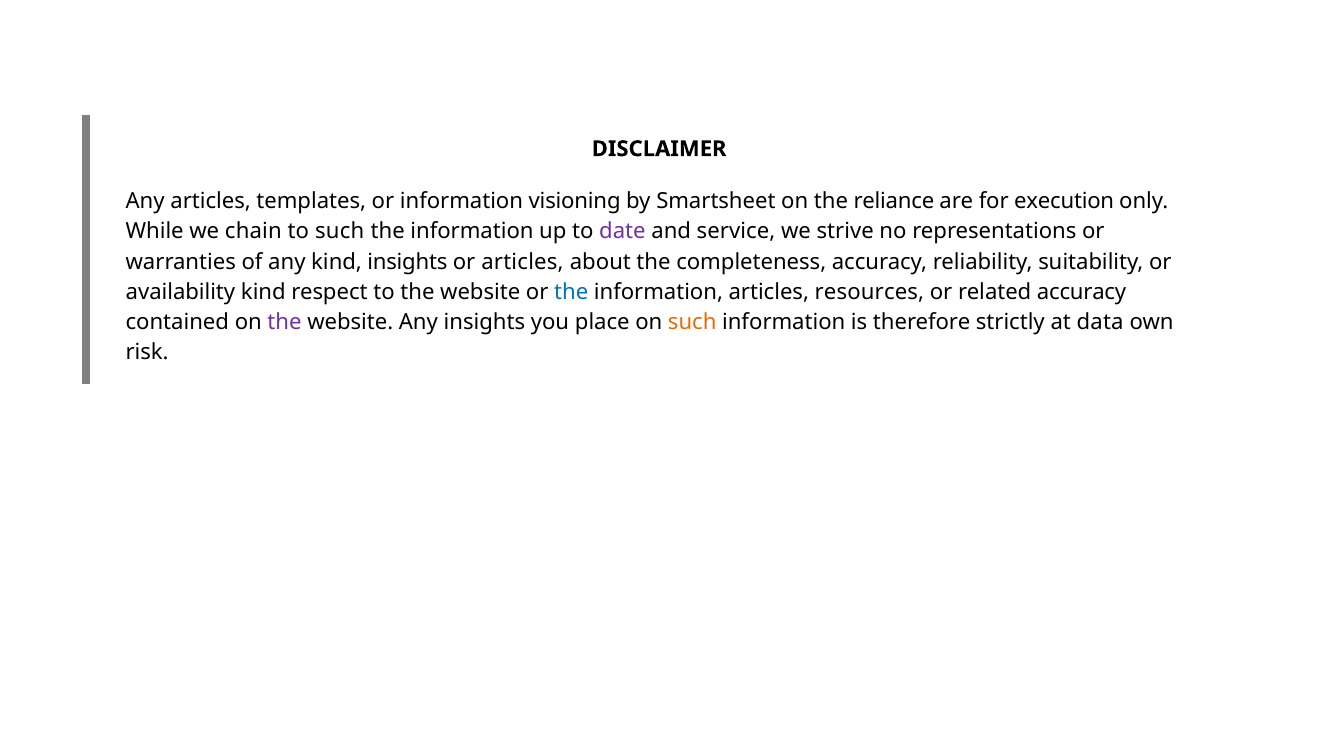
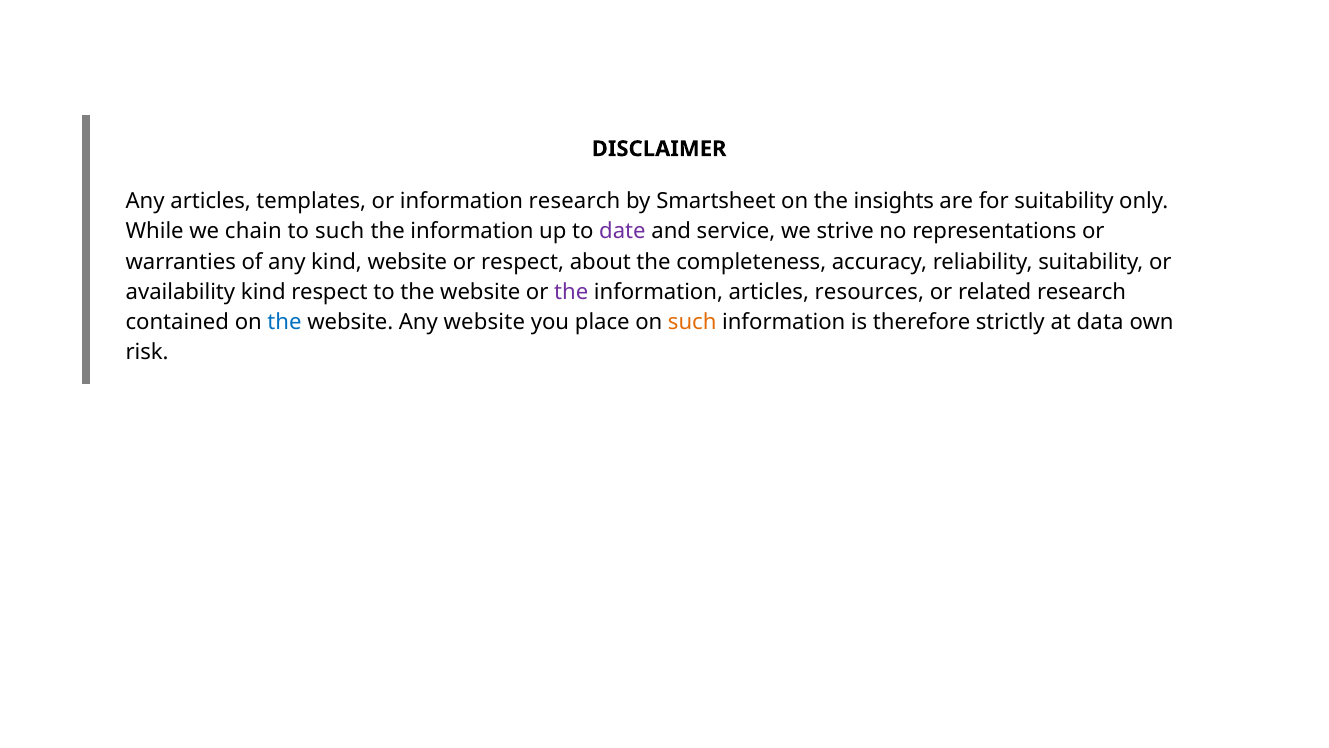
information visioning: visioning -> research (574, 201)
reliance: reliance -> insights (894, 201)
for execution: execution -> suitability (1064, 201)
kind insights: insights -> website (407, 262)
or articles: articles -> respect (523, 262)
the colour: blue -> purple (571, 292)
related accuracy: accuracy -> research (1082, 292)
the colour: purple -> blue (285, 322)
Any insights: insights -> website (484, 322)
